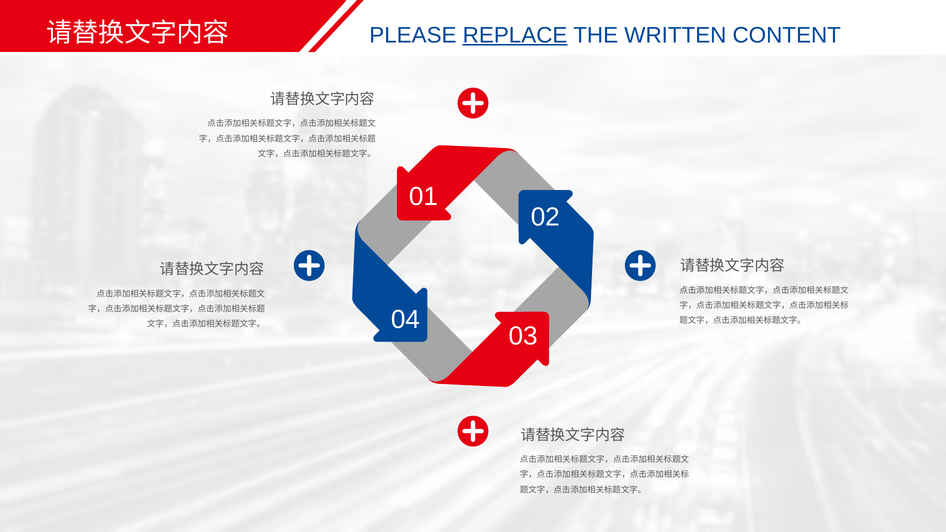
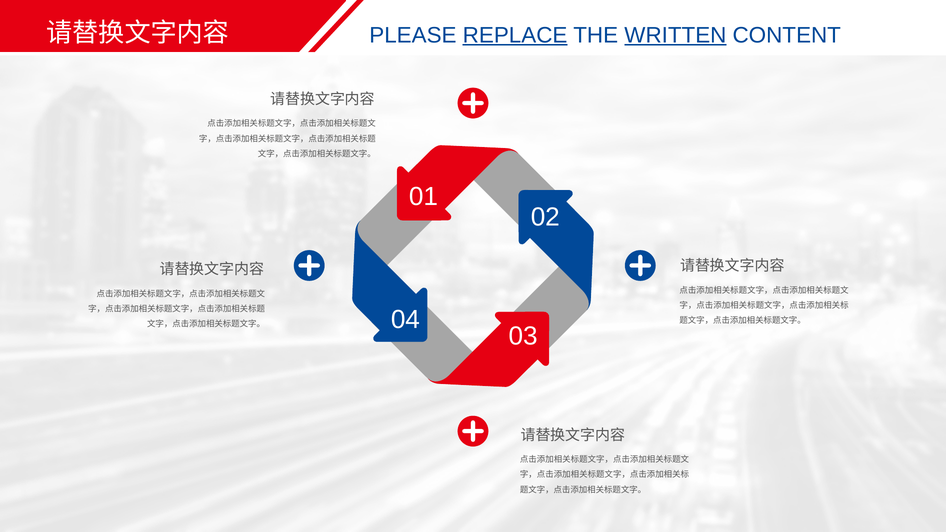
WRITTEN underline: none -> present (675, 35)
